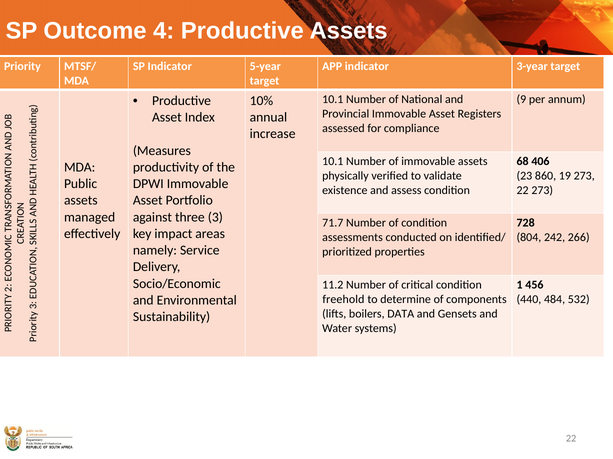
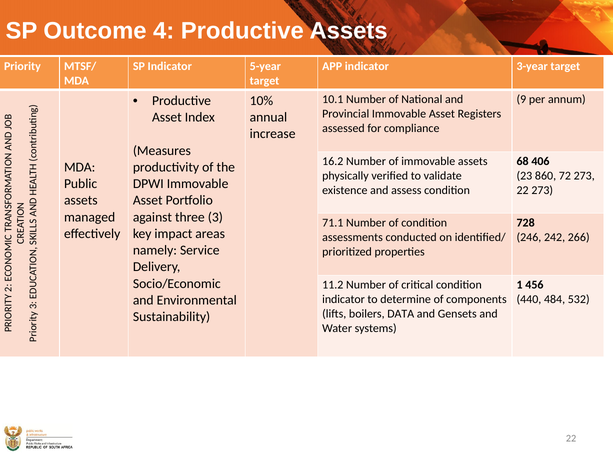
10.1: 10.1 -> 16.2 (333, 162)
19: 19 -> 72 (565, 176)
71.7: 71.7 -> 71.1 (333, 223)
804: 804 -> 246 (529, 238)
freehold: freehold -> indicator (344, 300)
